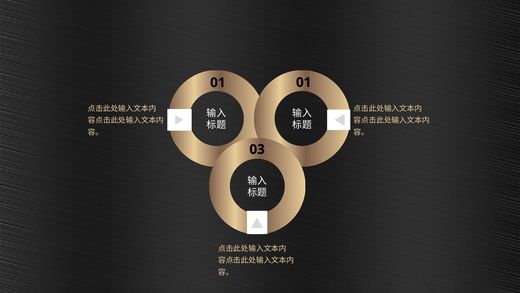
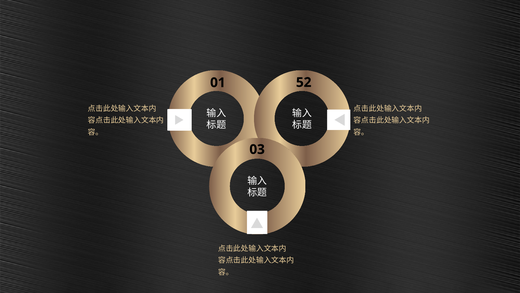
01 01: 01 -> 52 (304, 82)
